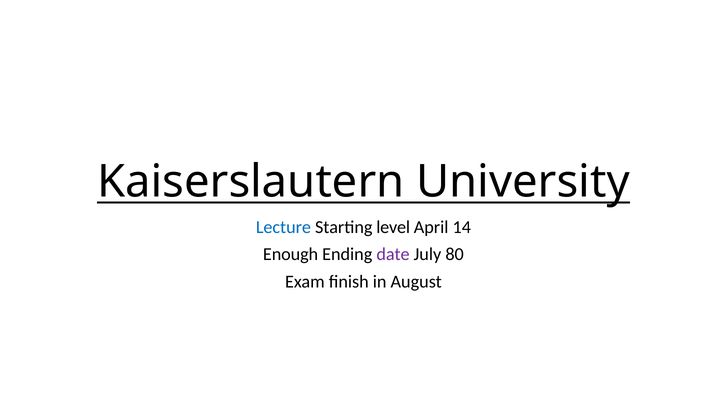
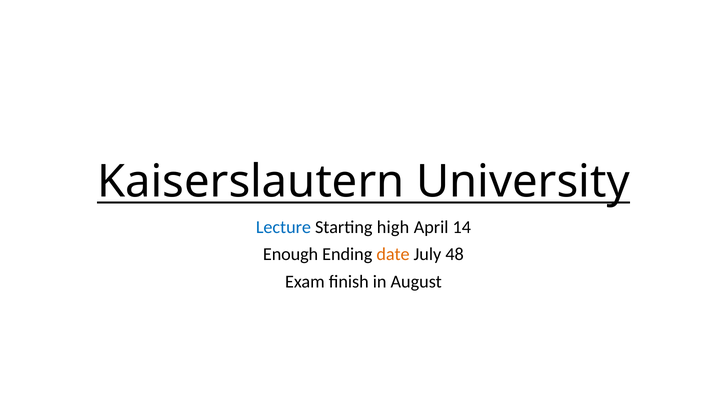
level: level -> high (393, 227)
date colour: purple -> orange (393, 254)
80: 80 -> 48 (455, 254)
